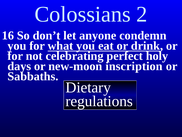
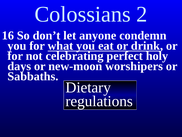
inscription: inscription -> worshipers (134, 66)
